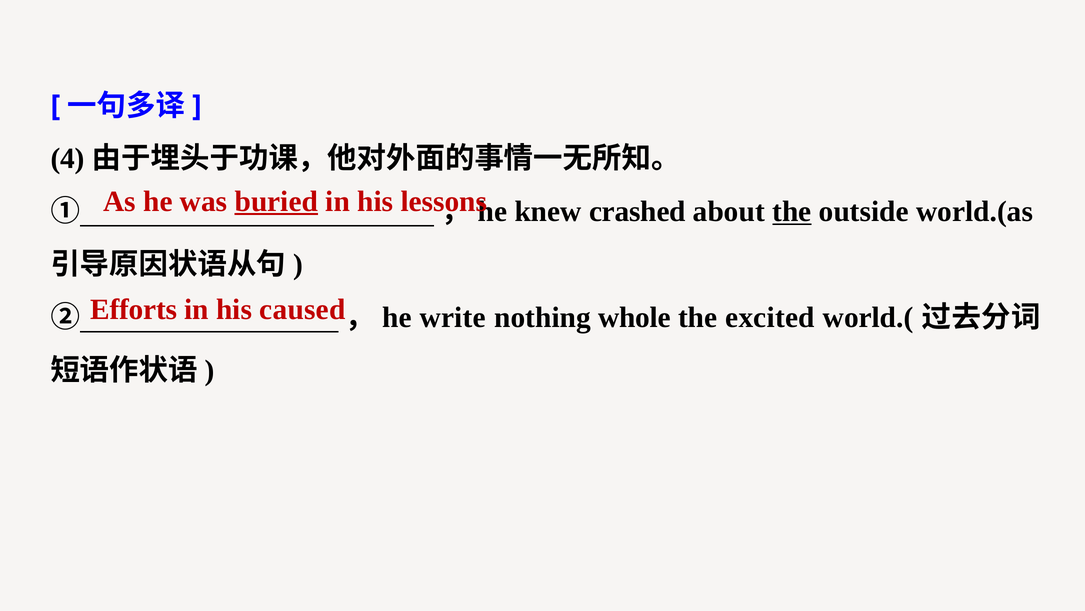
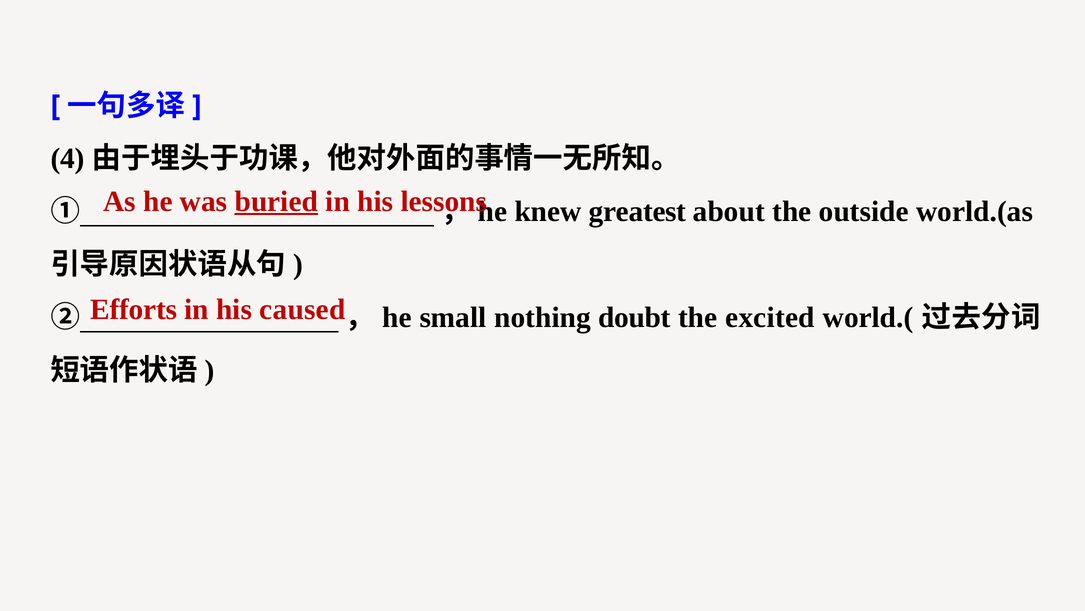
crashed: crashed -> greatest (637, 212)
the underline: present -> none (792, 212)
write: write -> small (453, 317)
whole: whole -> doubt (635, 317)
